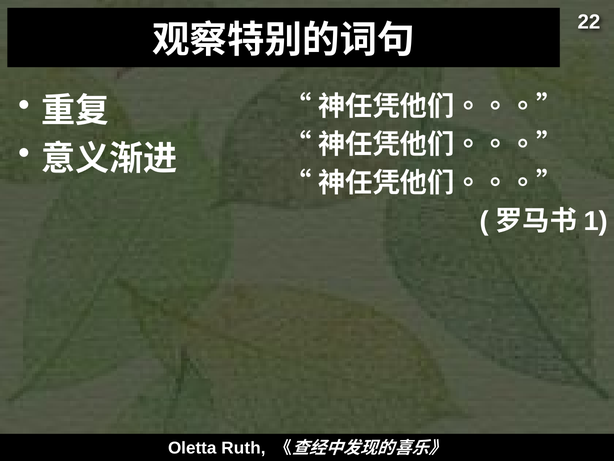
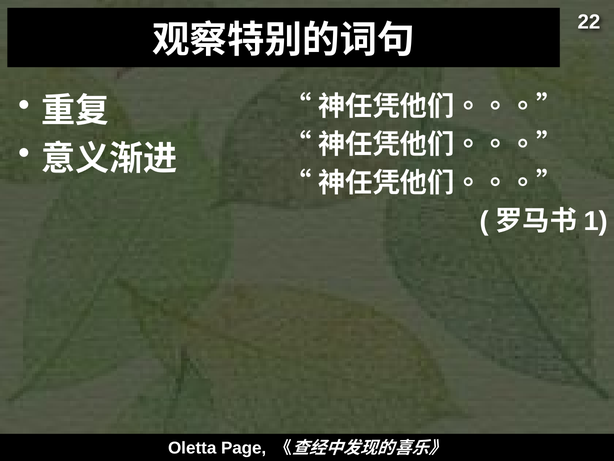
Ruth: Ruth -> Page (244, 448)
